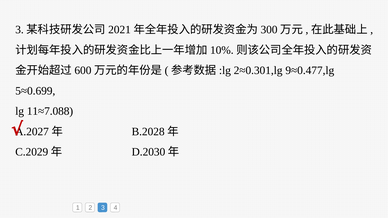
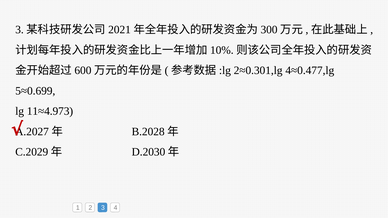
9≈0.477,lg: 9≈0.477,lg -> 4≈0.477,lg (310, 71)
11≈7.088: 11≈7.088 -> 11≈4.973 (50, 111)
